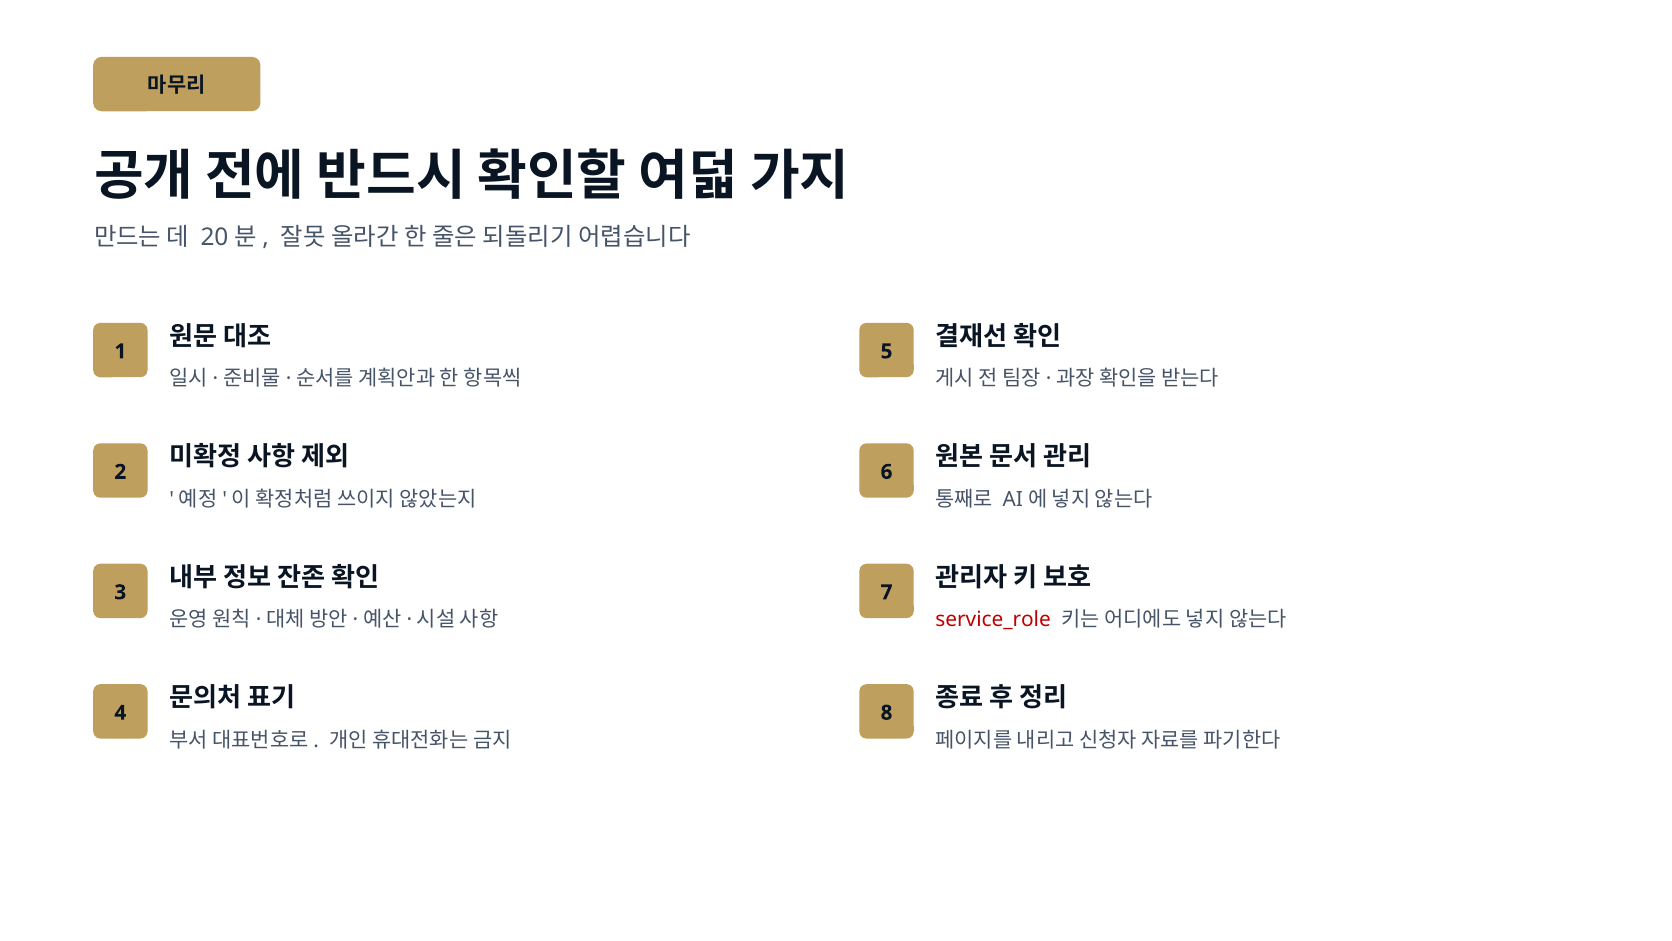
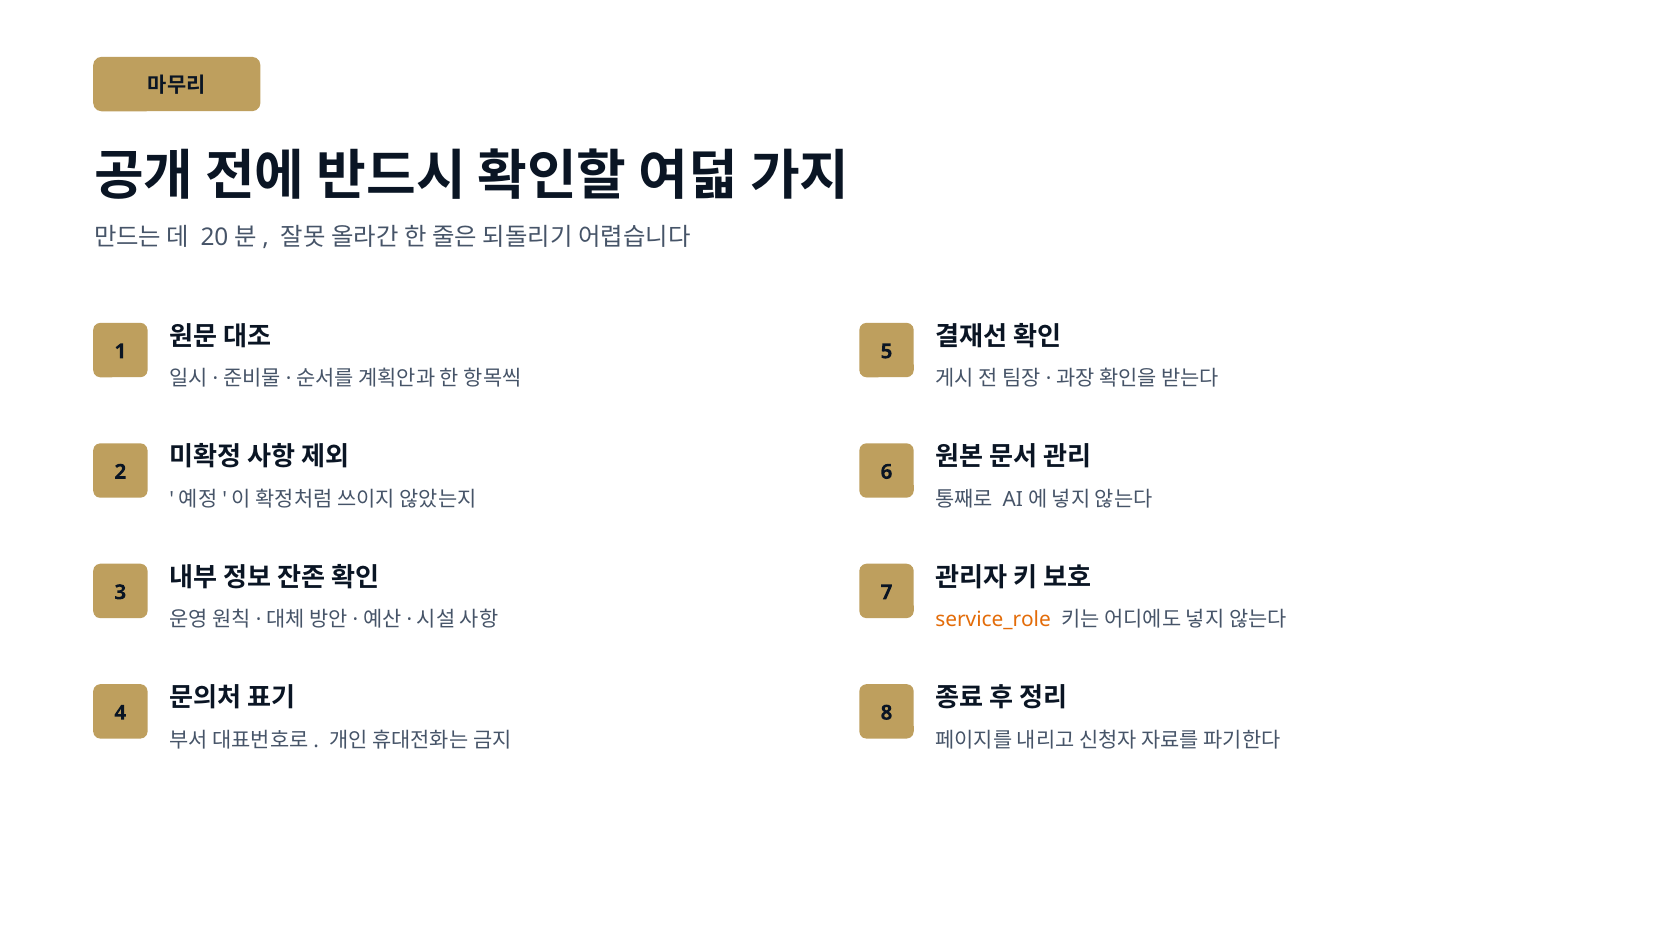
service_role colour: red -> orange (993, 620)
